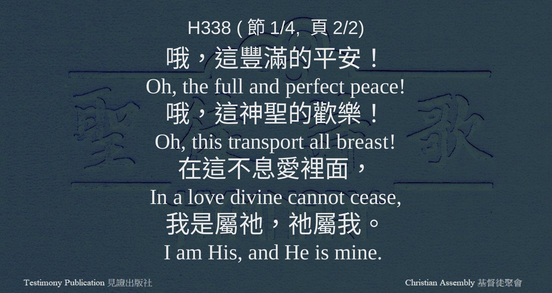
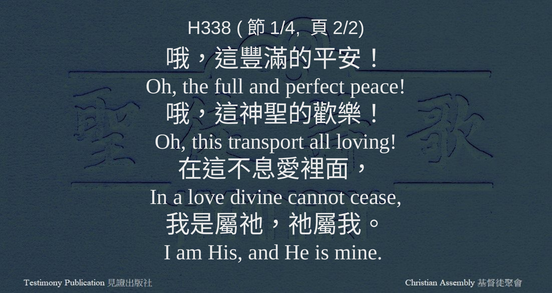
breast: breast -> loving (367, 141)
